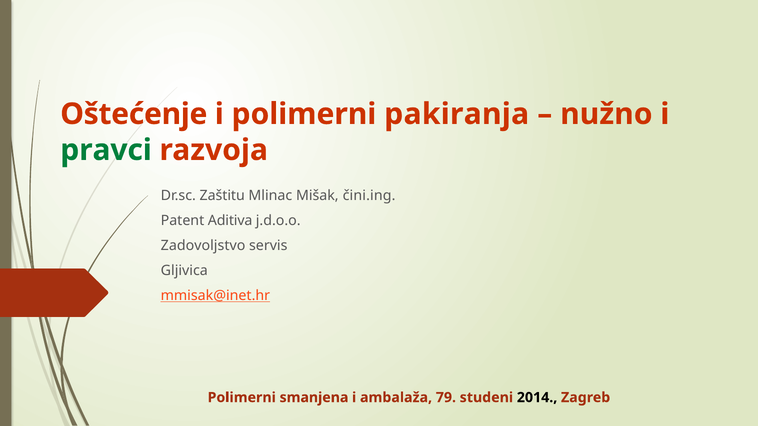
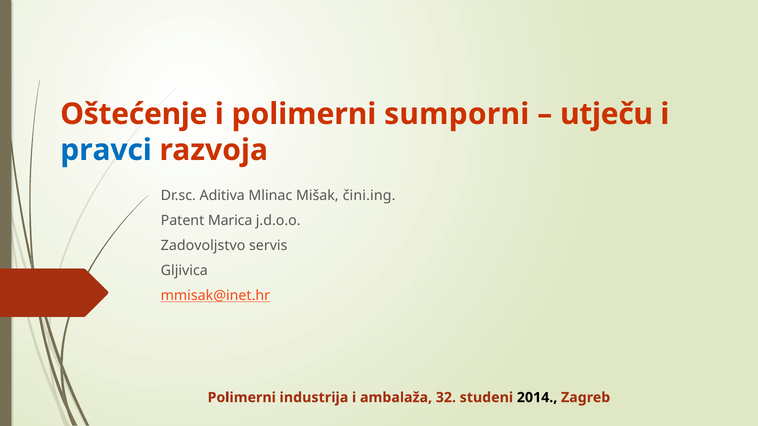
pakiranja: pakiranja -> sumporni (457, 114)
nužno: nužno -> utječu (607, 114)
pravci colour: green -> blue (106, 150)
Zaštitu: Zaštitu -> Aditiva (222, 196)
Aditiva: Aditiva -> Marica (230, 221)
smanjena: smanjena -> industrija (314, 398)
79: 79 -> 32 (446, 398)
